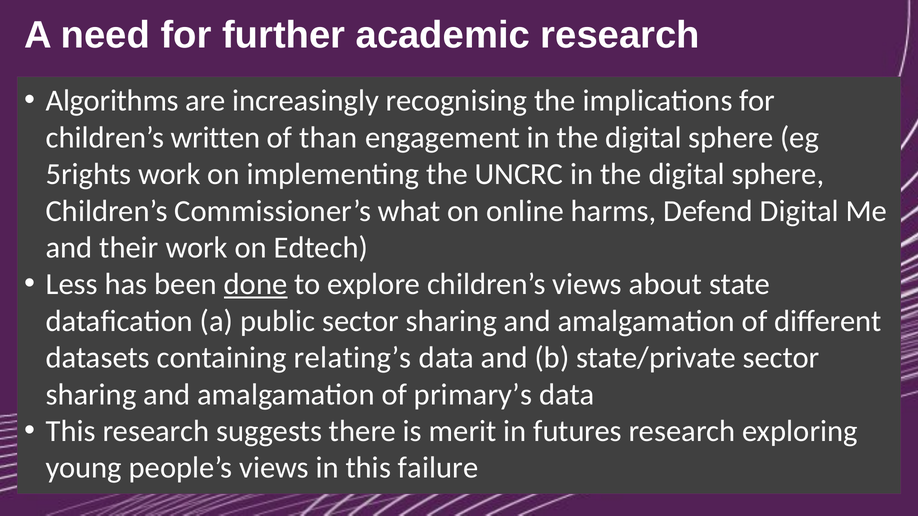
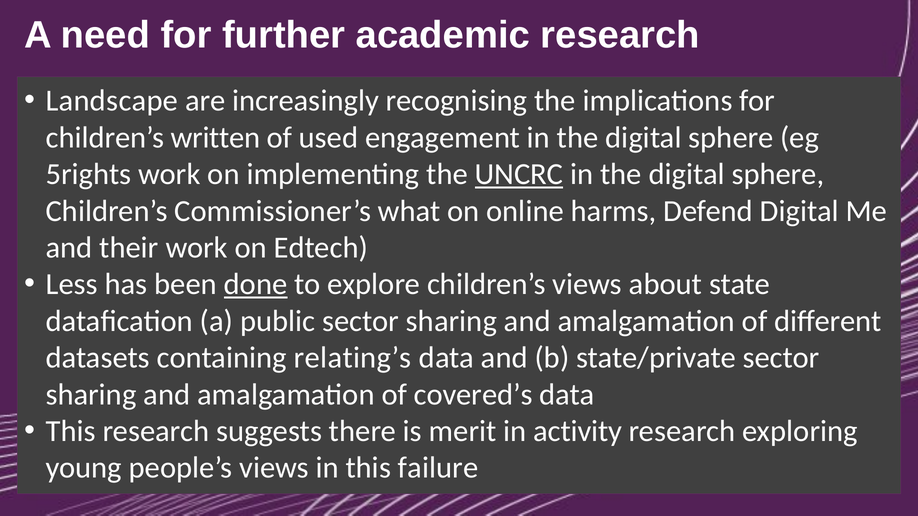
Algorithms: Algorithms -> Landscape (112, 101)
than: than -> used (329, 138)
UNCRC underline: none -> present (519, 174)
primary’s: primary’s -> covered’s (473, 395)
futures: futures -> activity (578, 432)
